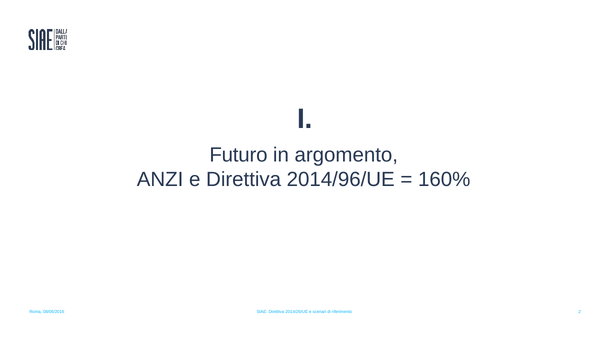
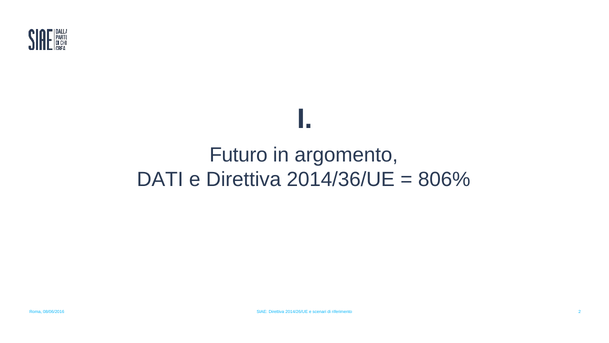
ANZI: ANZI -> DATI (160, 179)
2014/96/UE: 2014/96/UE -> 2014/36/UE (341, 179)
160%: 160% -> 806% (444, 179)
